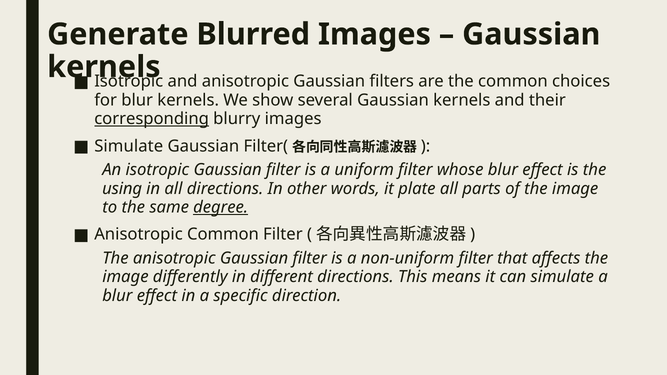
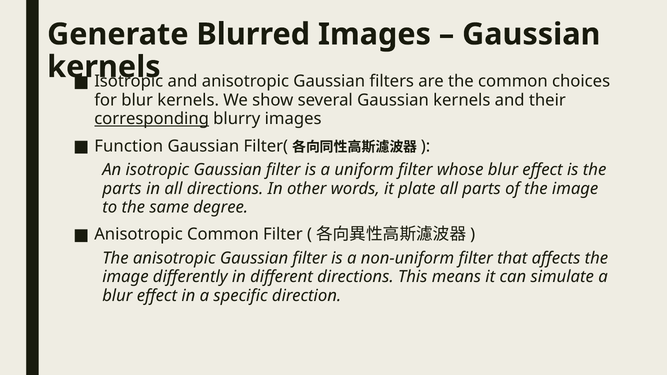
Simulate: Simulate -> Function (129, 146)
using: using -> parts (122, 189)
degree underline: present -> none (221, 207)
